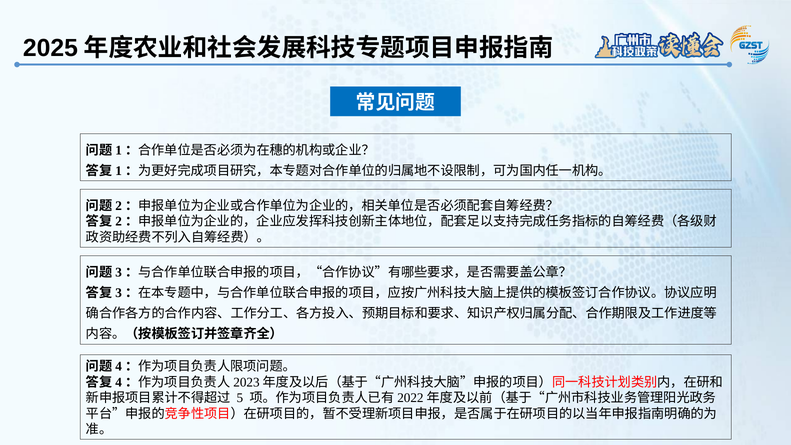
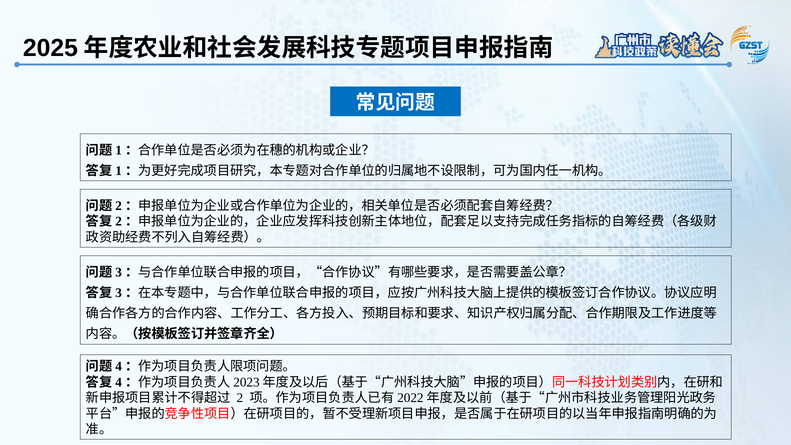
5: 5 -> 2 (240, 398)
